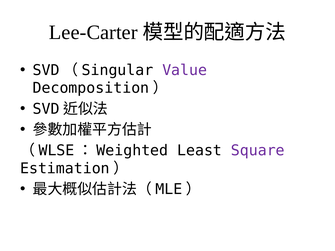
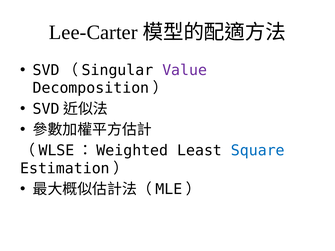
Square colour: purple -> blue (258, 151)
